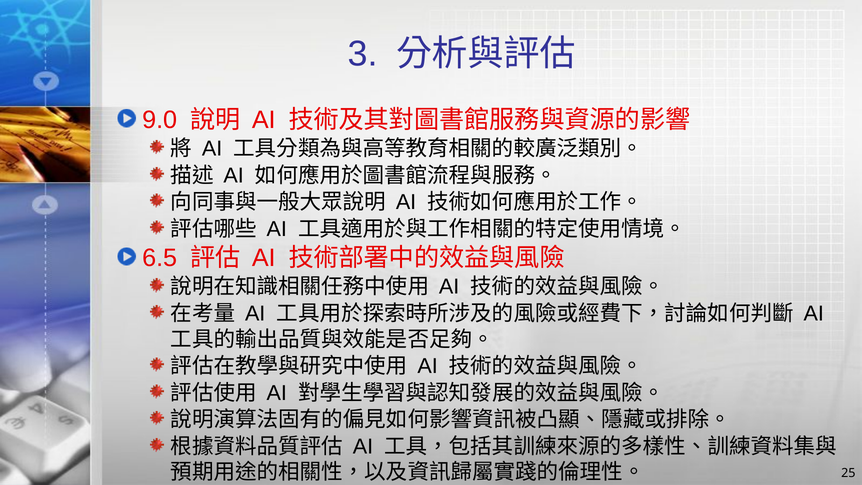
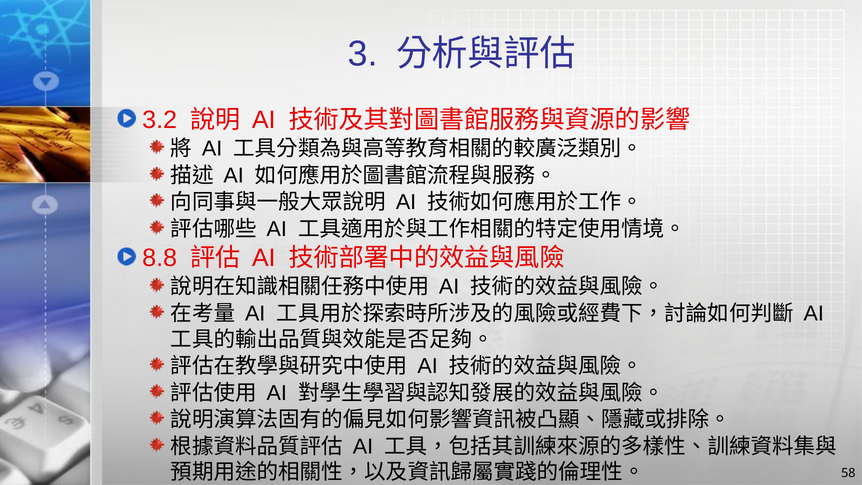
9.0: 9.0 -> 3.2 (160, 120)
6.5: 6.5 -> 8.8 (160, 258)
25: 25 -> 58 (848, 473)
